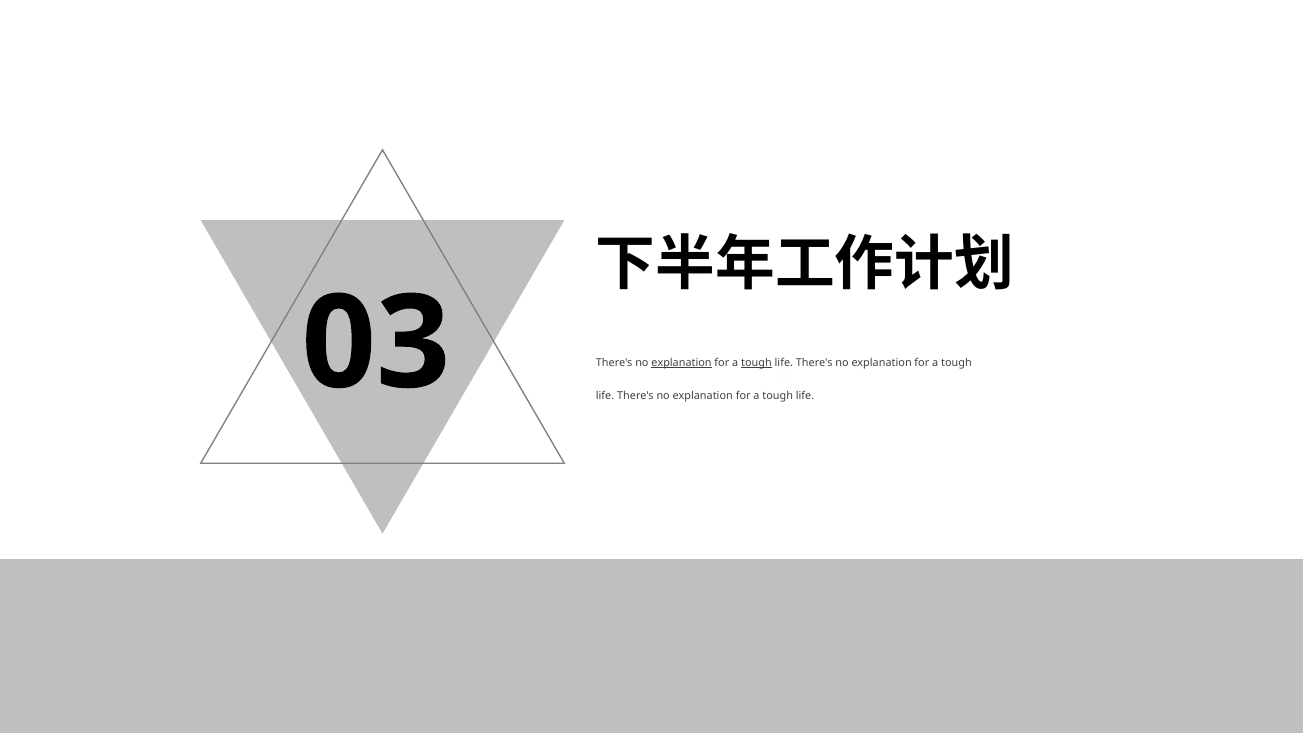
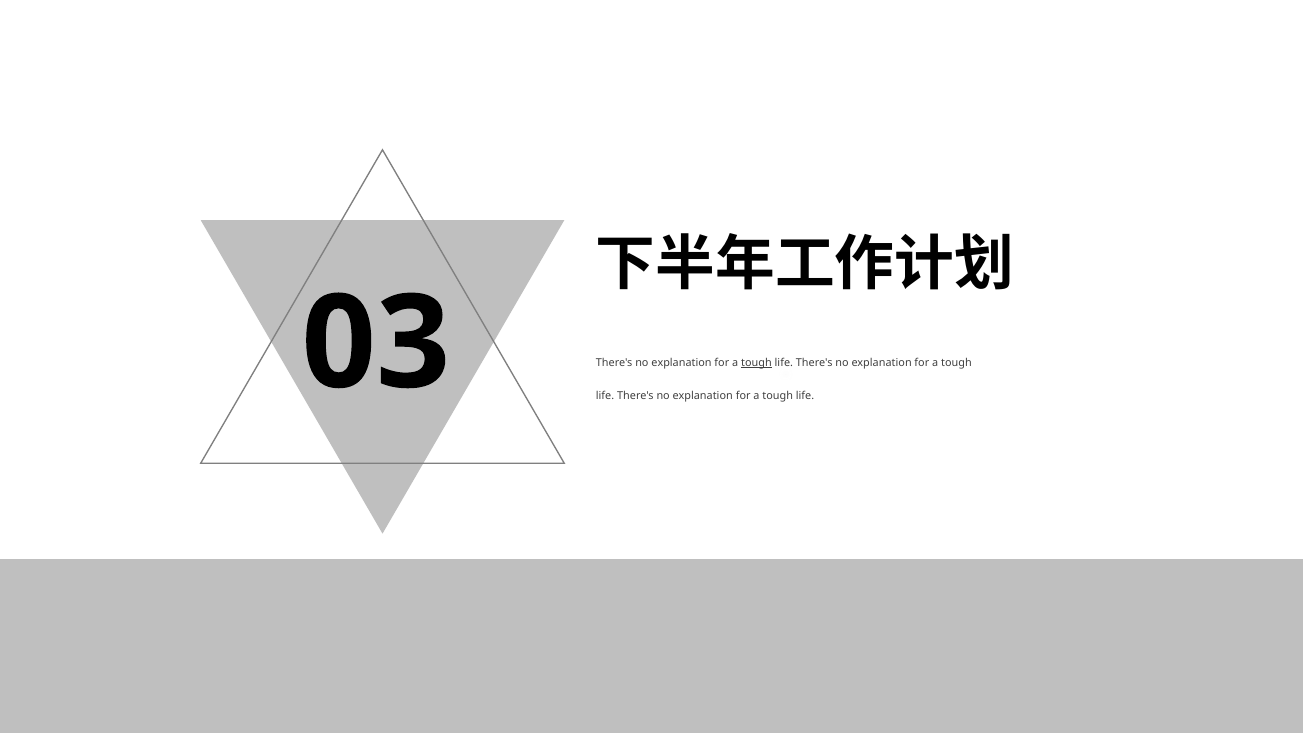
explanation underline: present -> none (681, 363)
